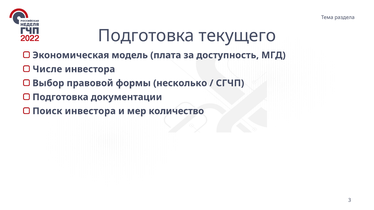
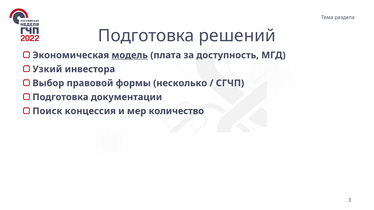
текущего: текущего -> решений (237, 36)
модель underline: none -> present (130, 55)
Числе: Числе -> Узкий (47, 69)
Поиск инвестора: инвестора -> концессия (90, 111)
